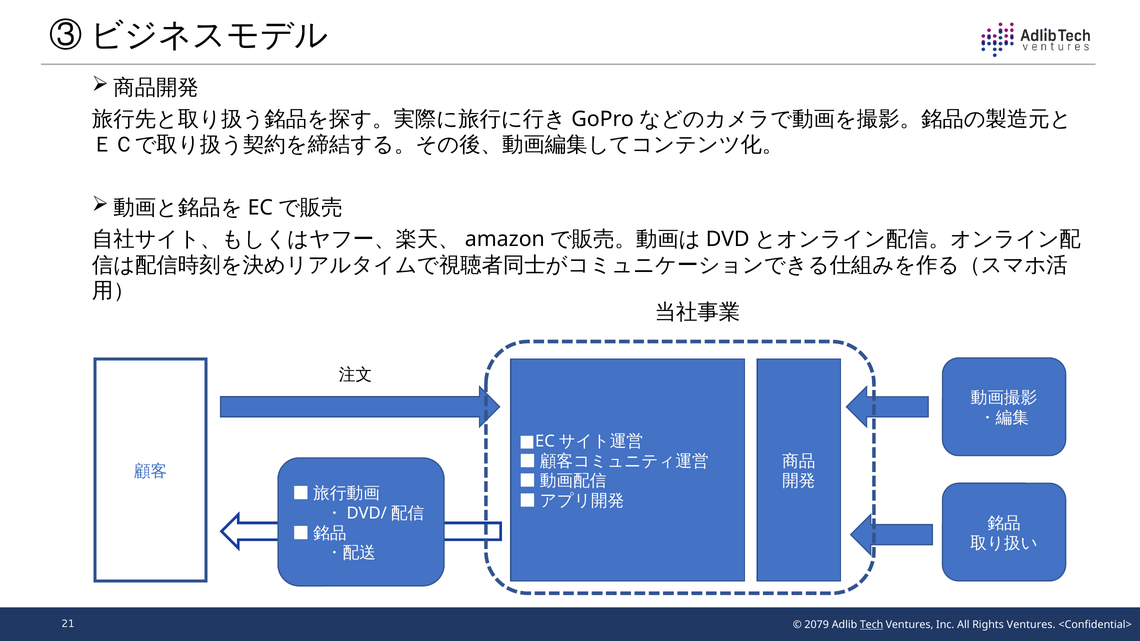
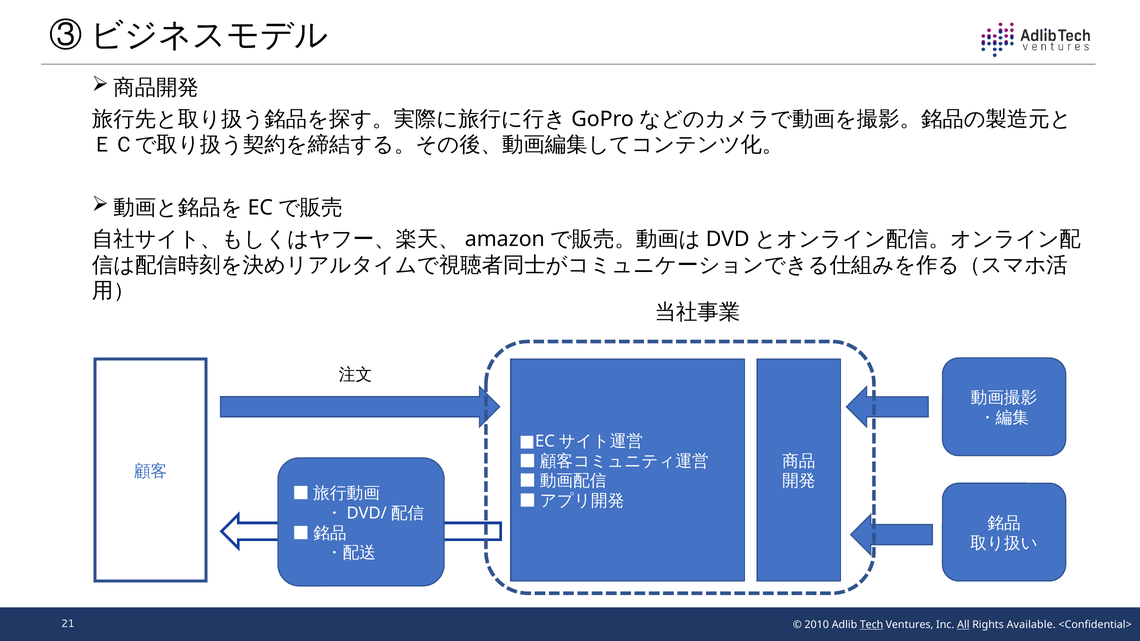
2079: 2079 -> 2010 (817, 625)
All underline: none -> present (963, 625)
Rights Ventures: Ventures -> Available (1031, 625)
